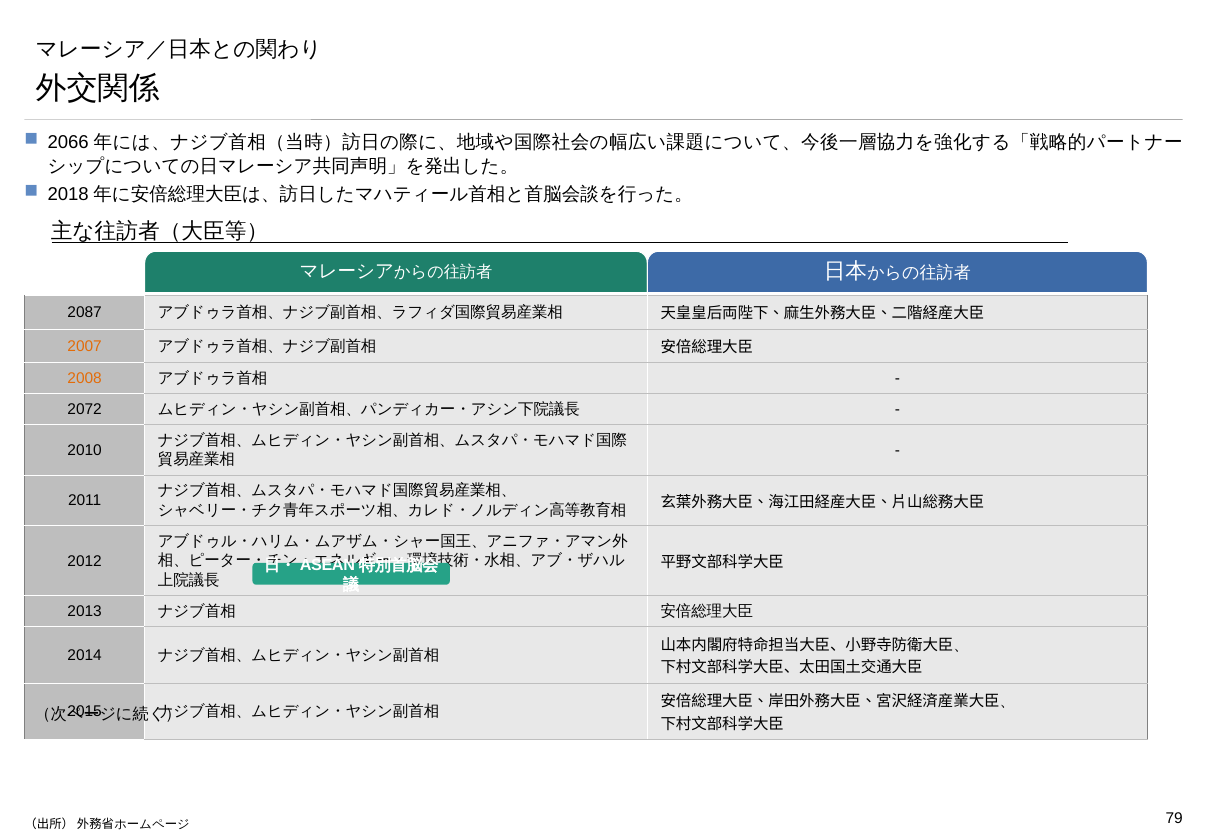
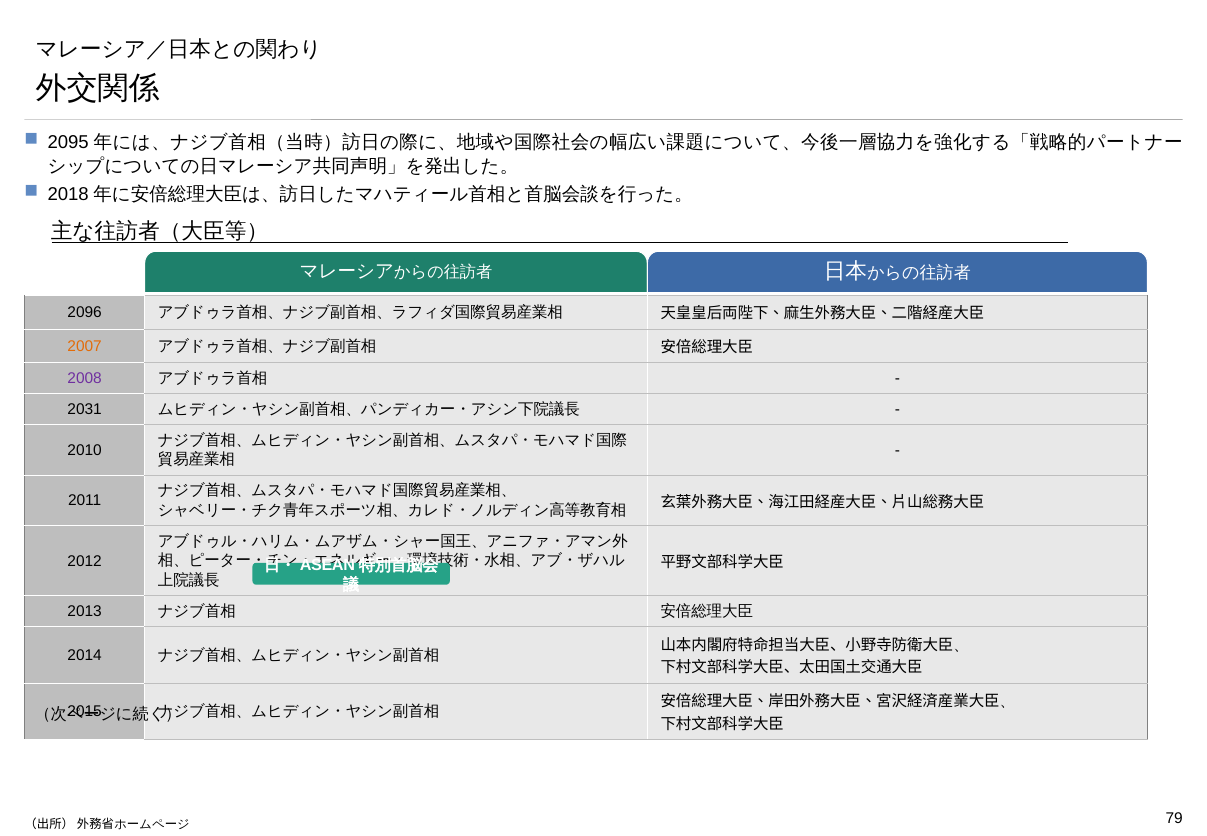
2066: 2066 -> 2095 (68, 142)
2087: 2087 -> 2096 (85, 312)
2008 colour: orange -> purple (85, 378)
2072: 2072 -> 2031 (85, 409)
